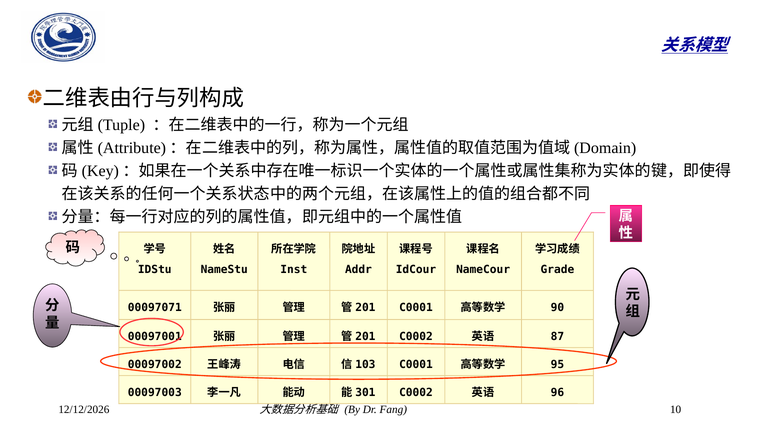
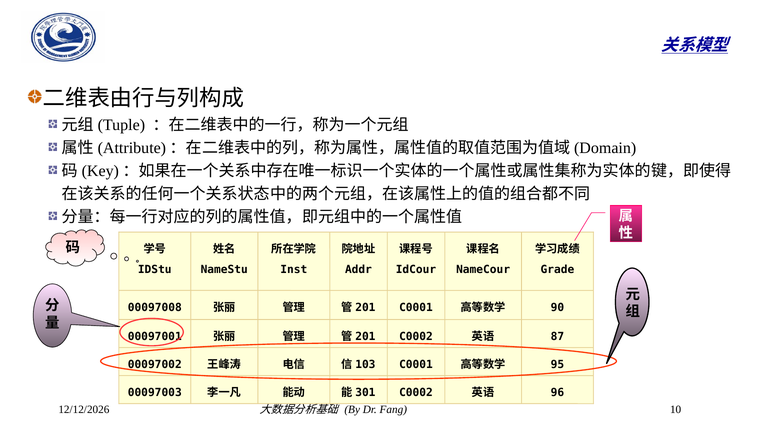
00097071: 00097071 -> 00097008 (155, 308)
